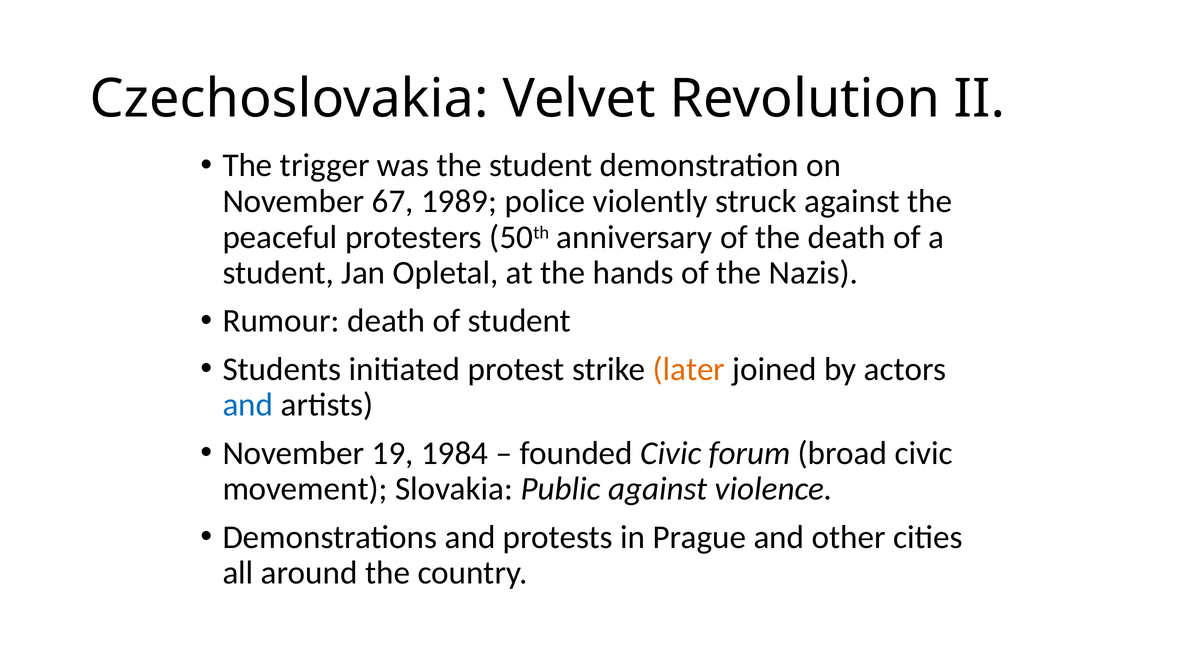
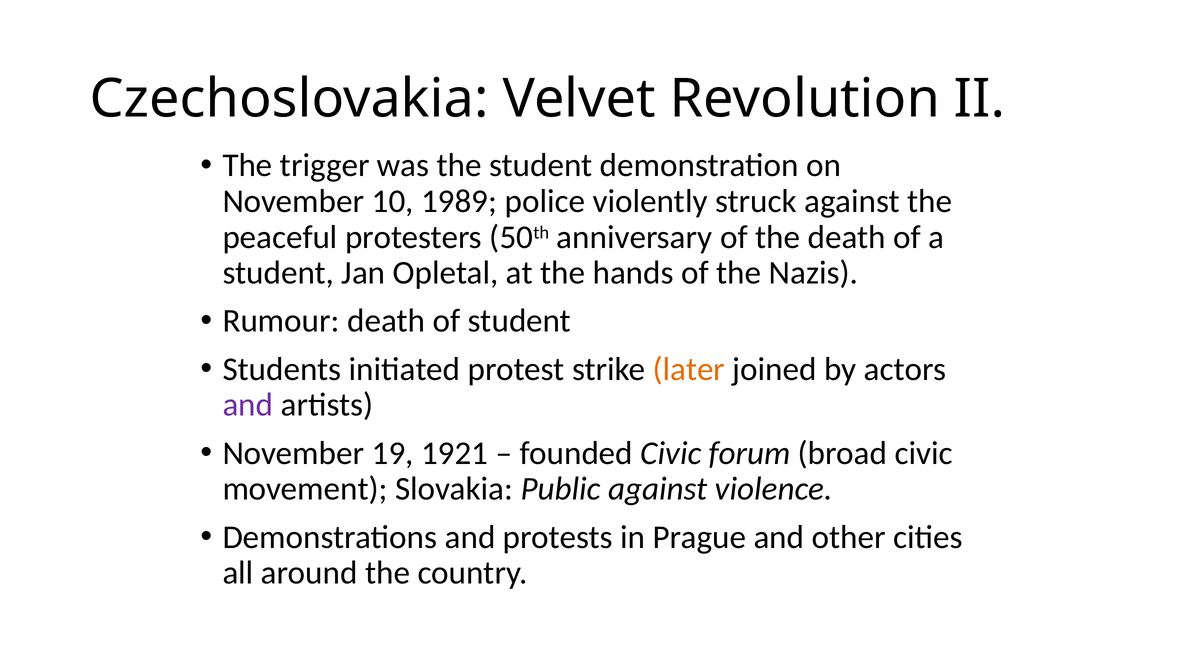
67: 67 -> 10 (393, 201)
and colour: blue -> purple (248, 405)
1984: 1984 -> 1921 (455, 453)
